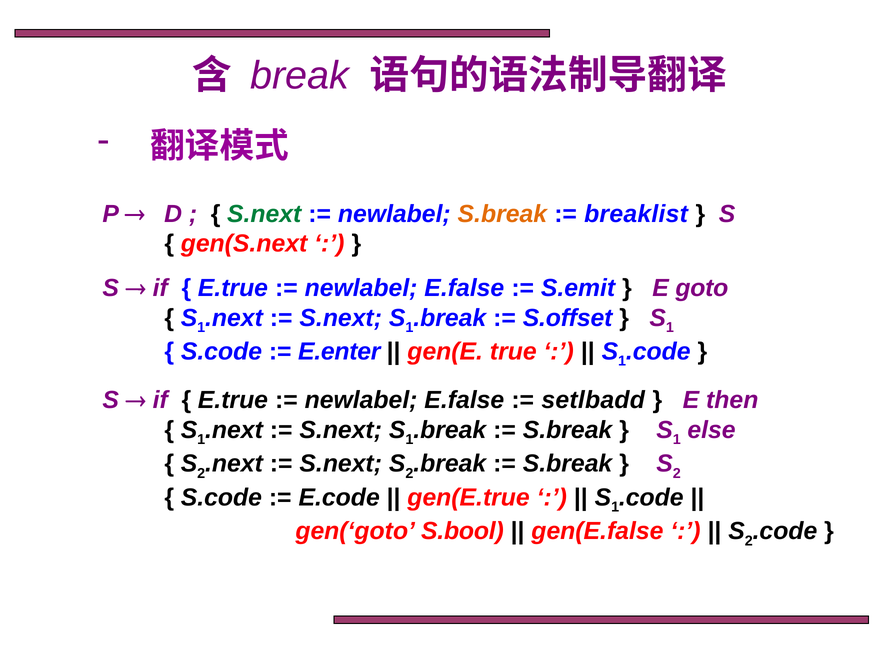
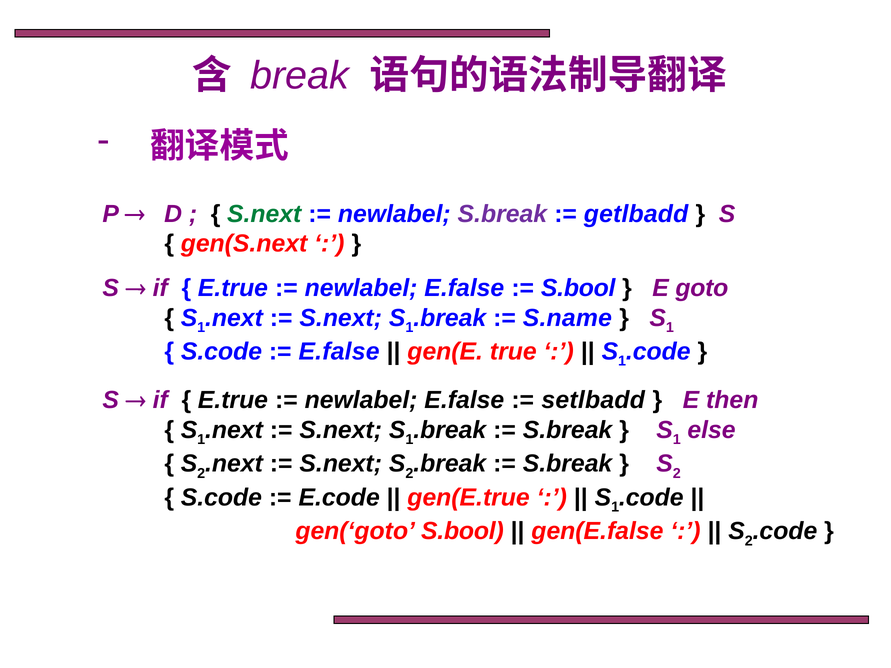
S.break colour: orange -> purple (502, 214)
breaklist: breaklist -> getlbadd (636, 214)
S.emit: S.emit -> S.bool (578, 288)
S.offset: S.offset -> S.name (567, 318)
E.enter: E.enter -> E.false (339, 352)
